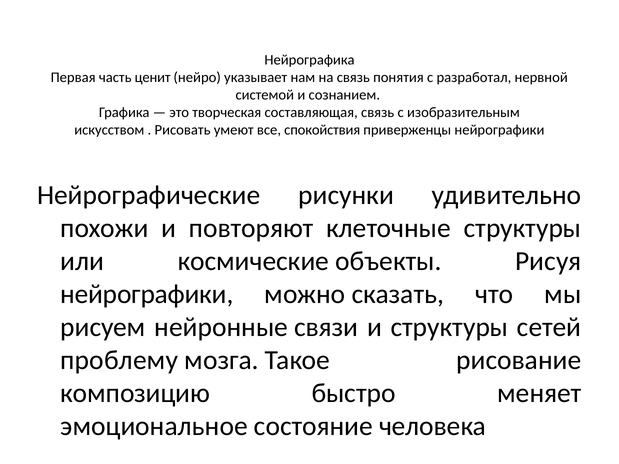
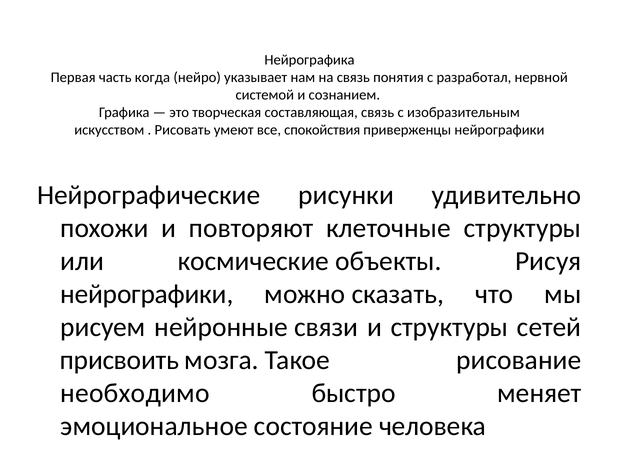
ценит: ценит -> когда (152, 77)
проблему: проблему -> присвоить (119, 360)
композицию: композицию -> необходимо (135, 393)
